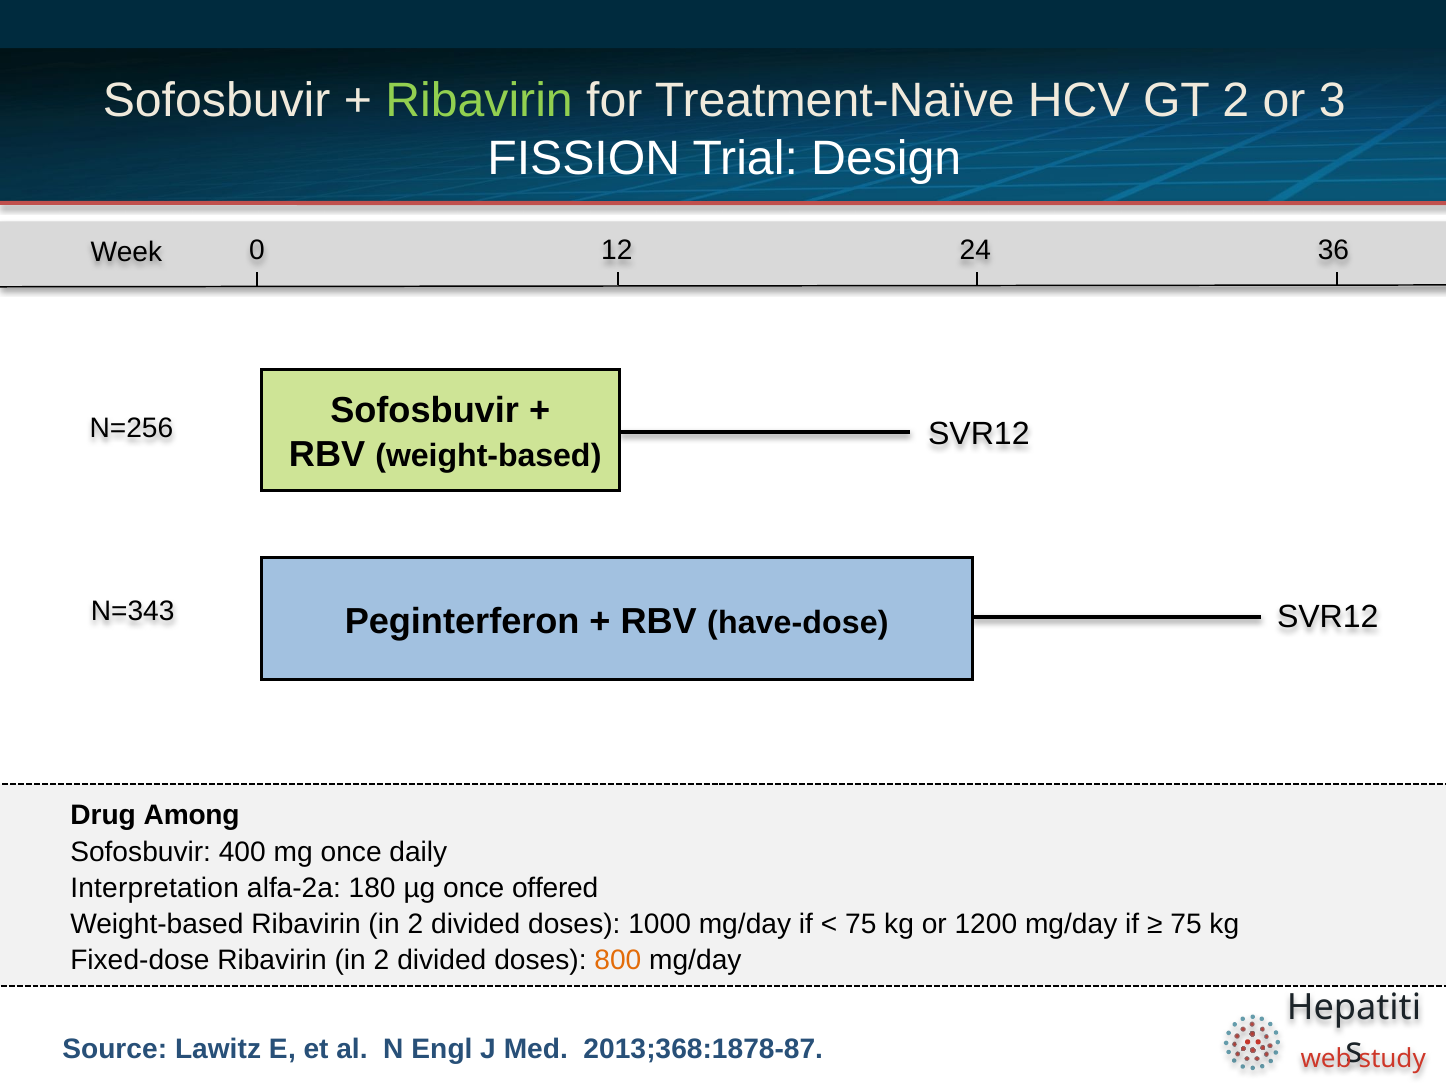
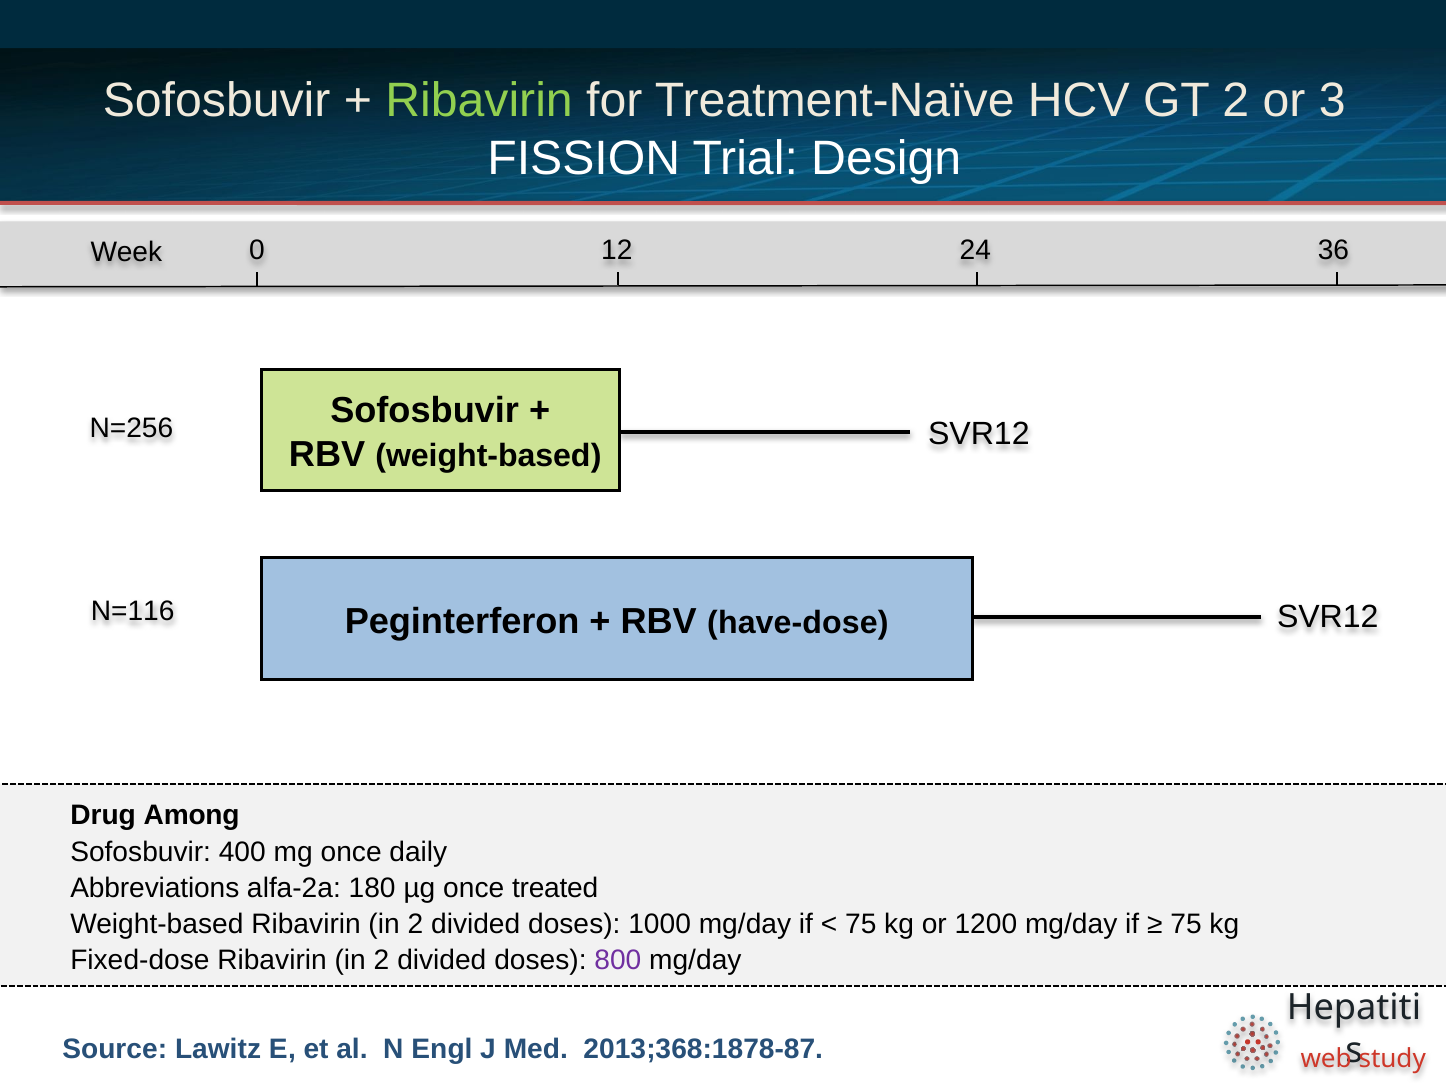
N=343: N=343 -> N=116 (133, 611)
Interpretation: Interpretation -> Abbreviations (155, 888)
offered: offered -> treated (555, 888)
800 colour: orange -> purple (618, 960)
